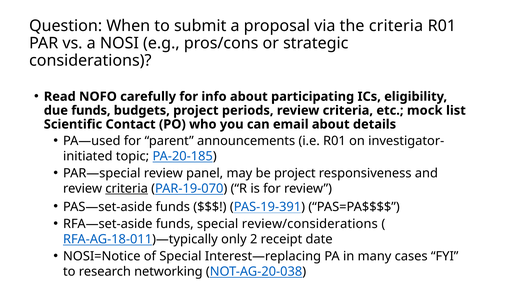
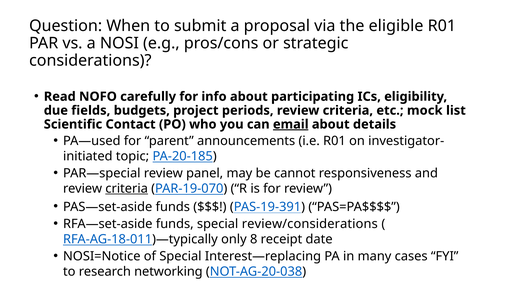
the criteria: criteria -> eligible (396, 26)
due funds: funds -> fields (91, 110)
email underline: none -> present (291, 124)
be project: project -> cannot (295, 173)
2: 2 -> 8 (254, 239)
